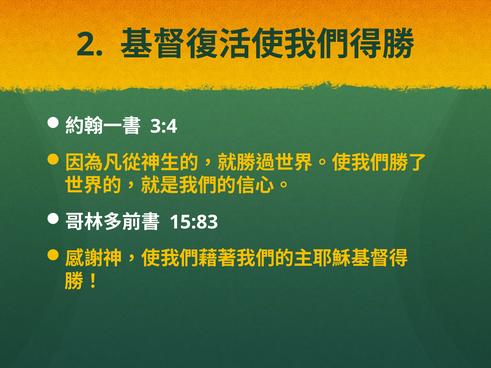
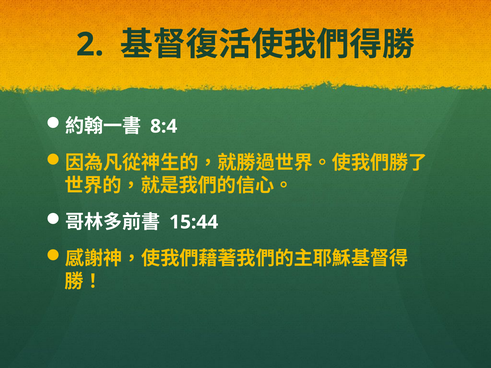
3:4: 3:4 -> 8:4 (164, 126)
15:83: 15:83 -> 15:44 (194, 222)
